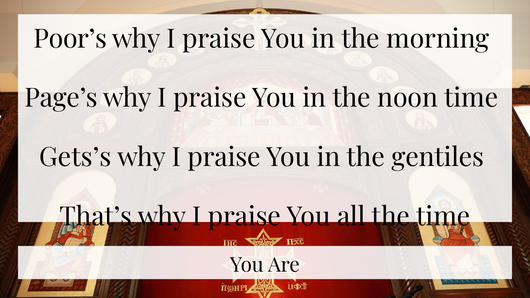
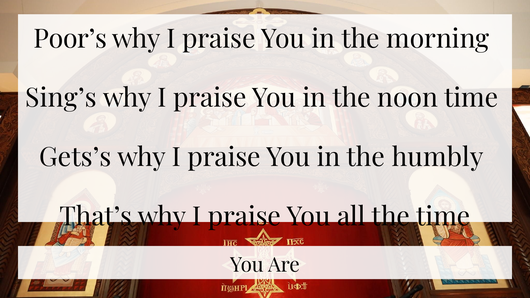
Page’s: Page’s -> Sing’s (61, 98)
gentiles: gentiles -> humbly (438, 158)
